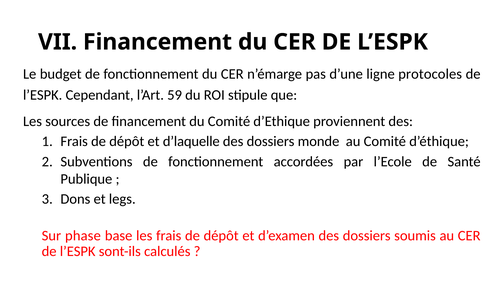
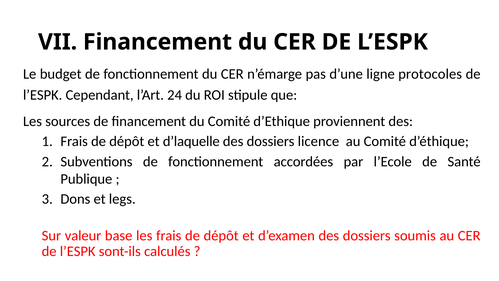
59: 59 -> 24 (175, 95)
monde: monde -> licence (318, 141)
phase: phase -> valeur (83, 235)
